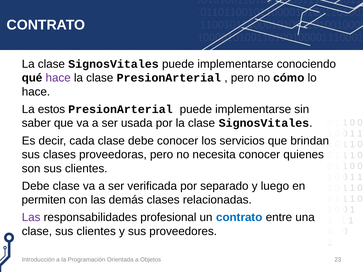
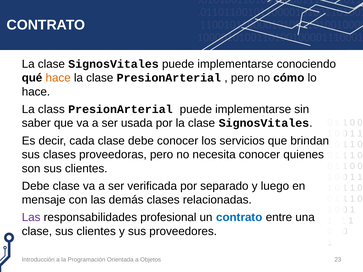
hace colour: purple -> orange (58, 78)
estos: estos -> class (51, 109)
permiten: permiten -> mensaje (44, 200)
